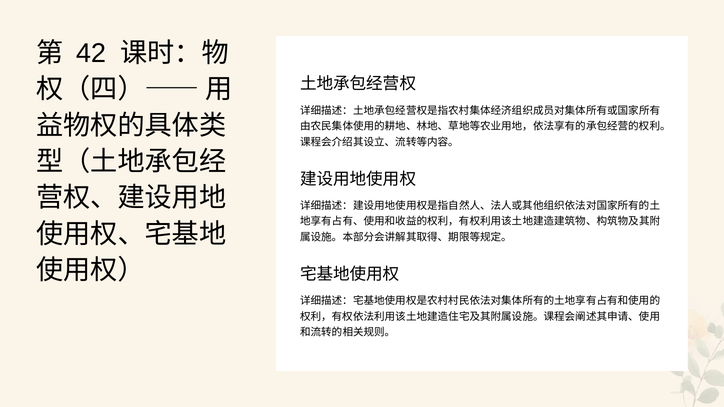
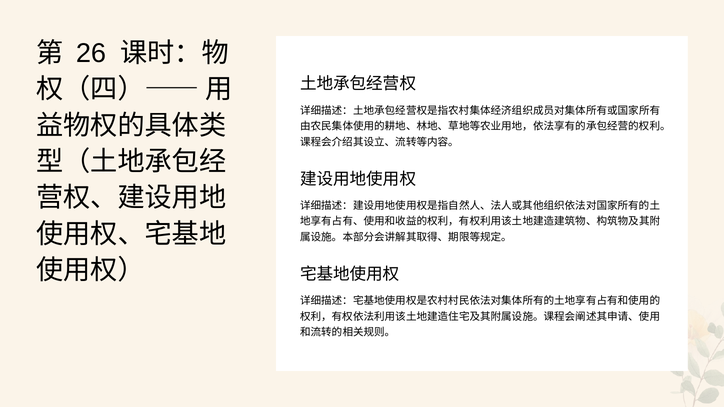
42: 42 -> 26 (91, 53)
